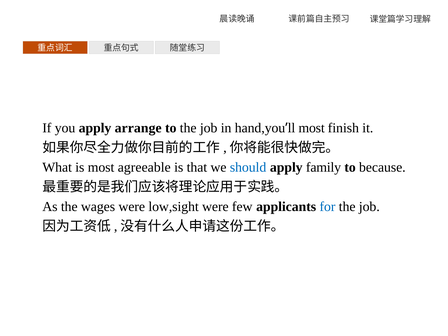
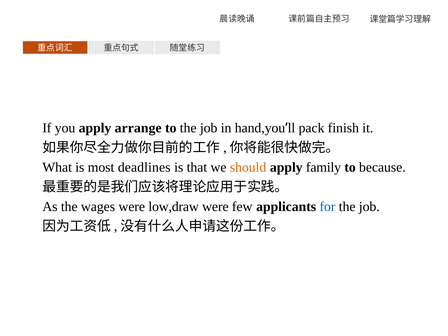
most: most -> pack (312, 128)
agreeable: agreeable -> deadlines (144, 167)
should colour: blue -> orange (248, 167)
low,sight: low,sight -> low,draw (174, 207)
